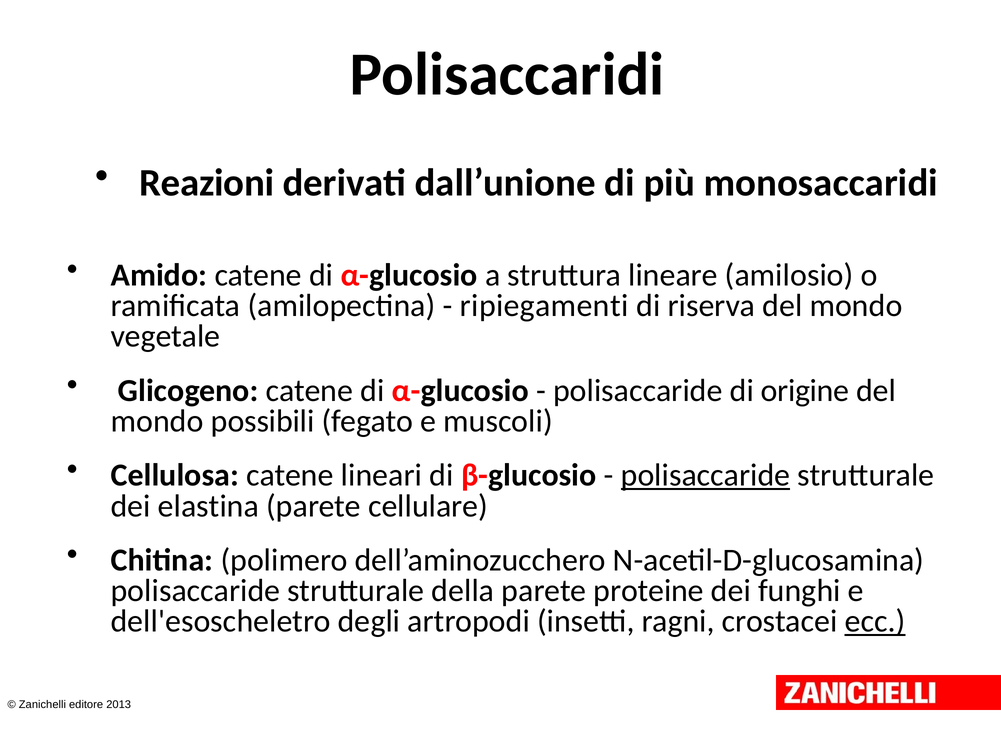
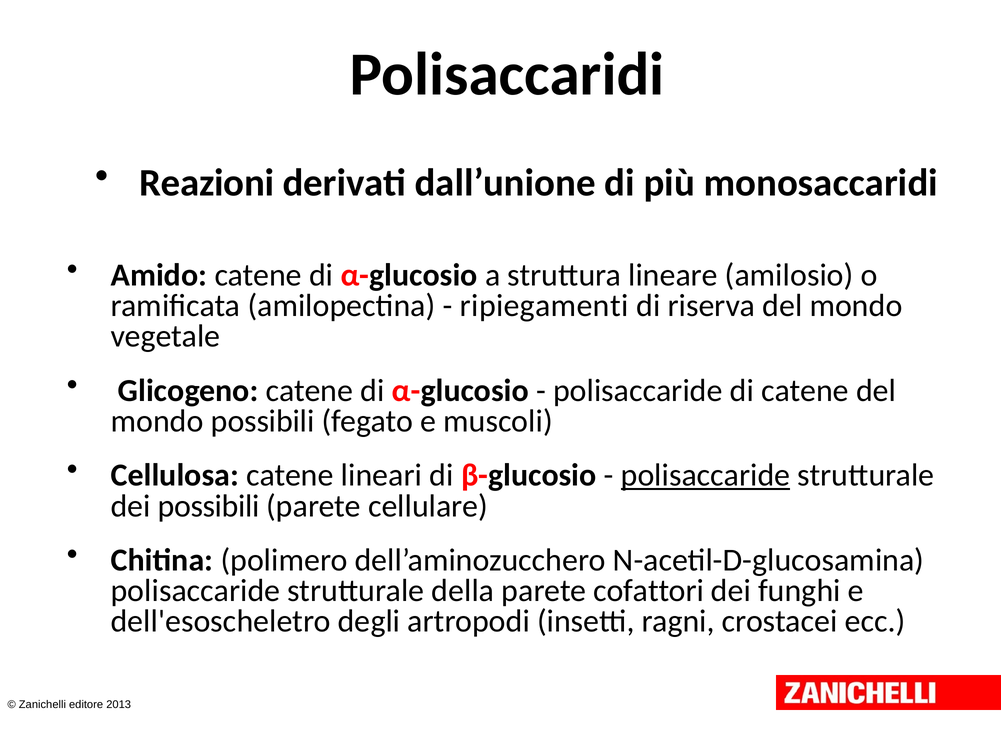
di origine: origine -> catene (805, 390)
dei elastina: elastina -> possibili (209, 506)
proteine: proteine -> cofattori (649, 591)
ecc underline: present -> none (875, 621)
